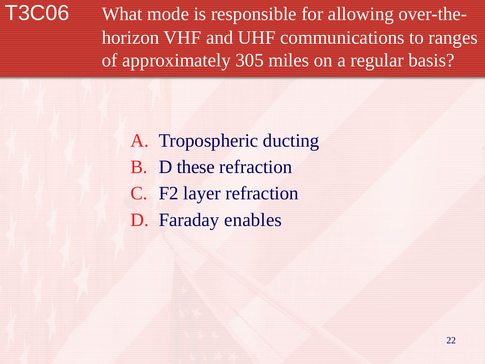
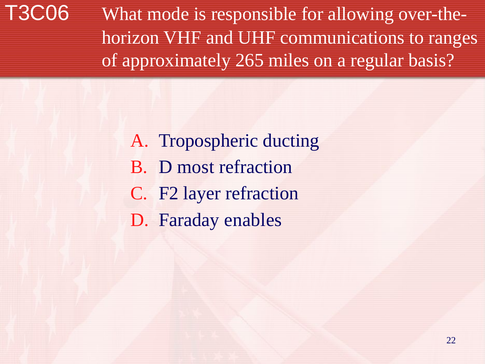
305: 305 -> 265 (250, 60)
these: these -> most (196, 167)
